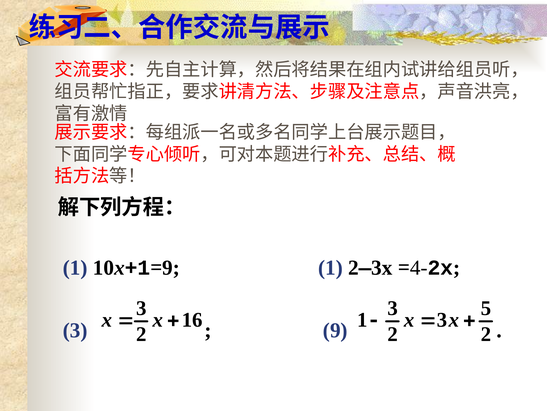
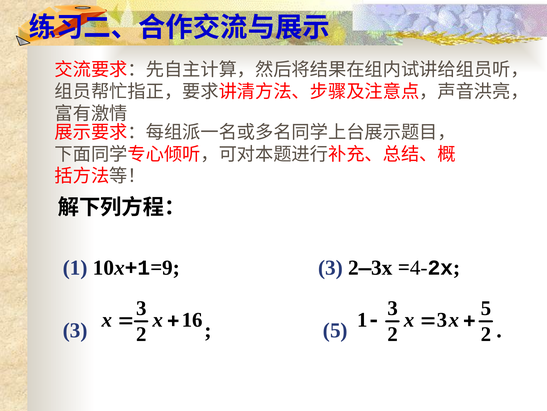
1: 1 -> 3 (330, 267)
9: 9 -> 5 (335, 330)
